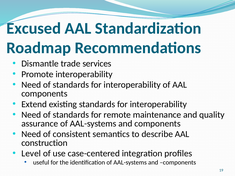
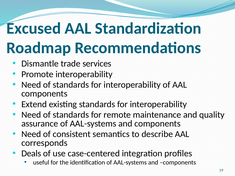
construction: construction -> corresponds (44, 143)
Level: Level -> Deals (31, 154)
